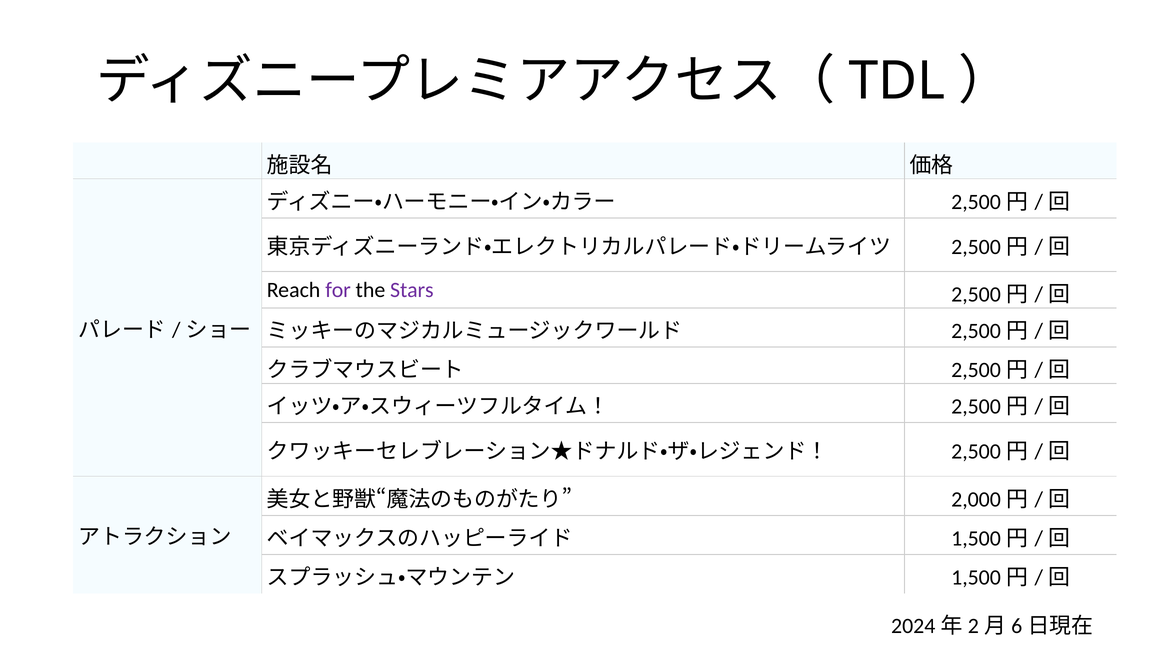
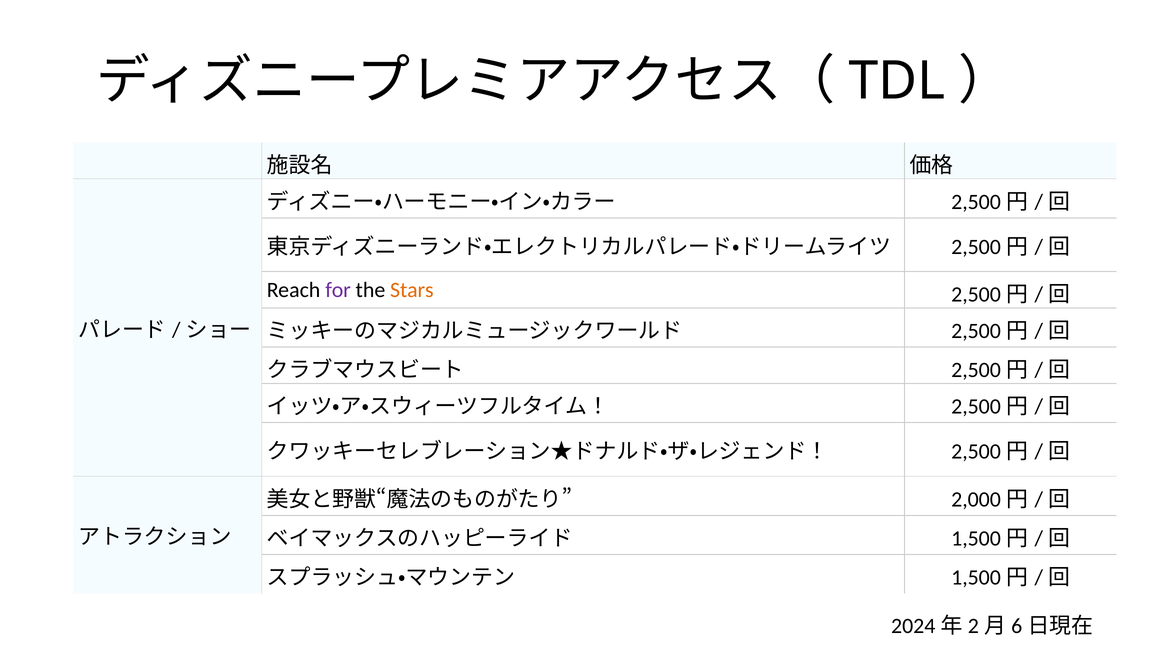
Stars colour: purple -> orange (412, 290)
